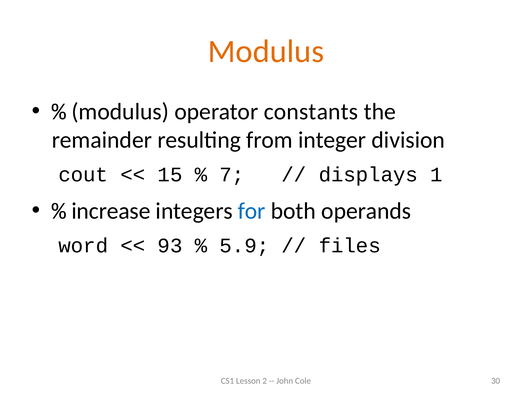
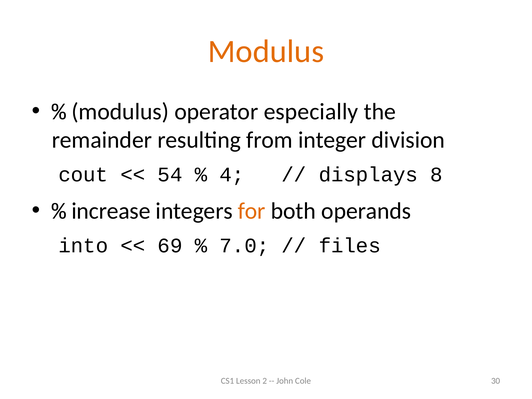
constants: constants -> especially (311, 112)
15: 15 -> 54 (170, 175)
7: 7 -> 4 (232, 175)
1: 1 -> 8 (436, 175)
for colour: blue -> orange (252, 211)
word: word -> into (83, 246)
93: 93 -> 69 (170, 246)
5.9: 5.9 -> 7.0 (244, 246)
